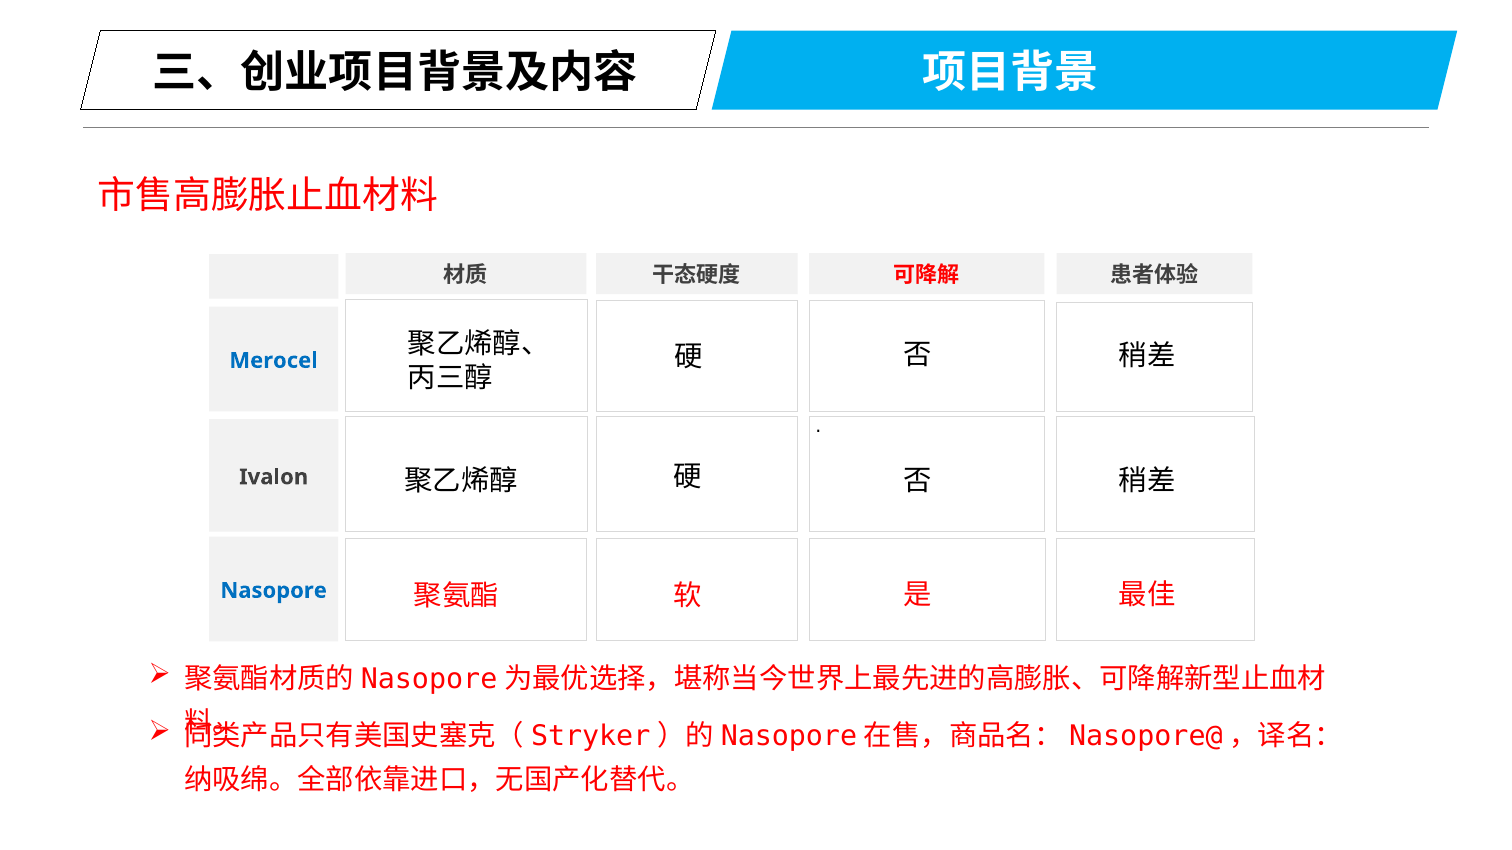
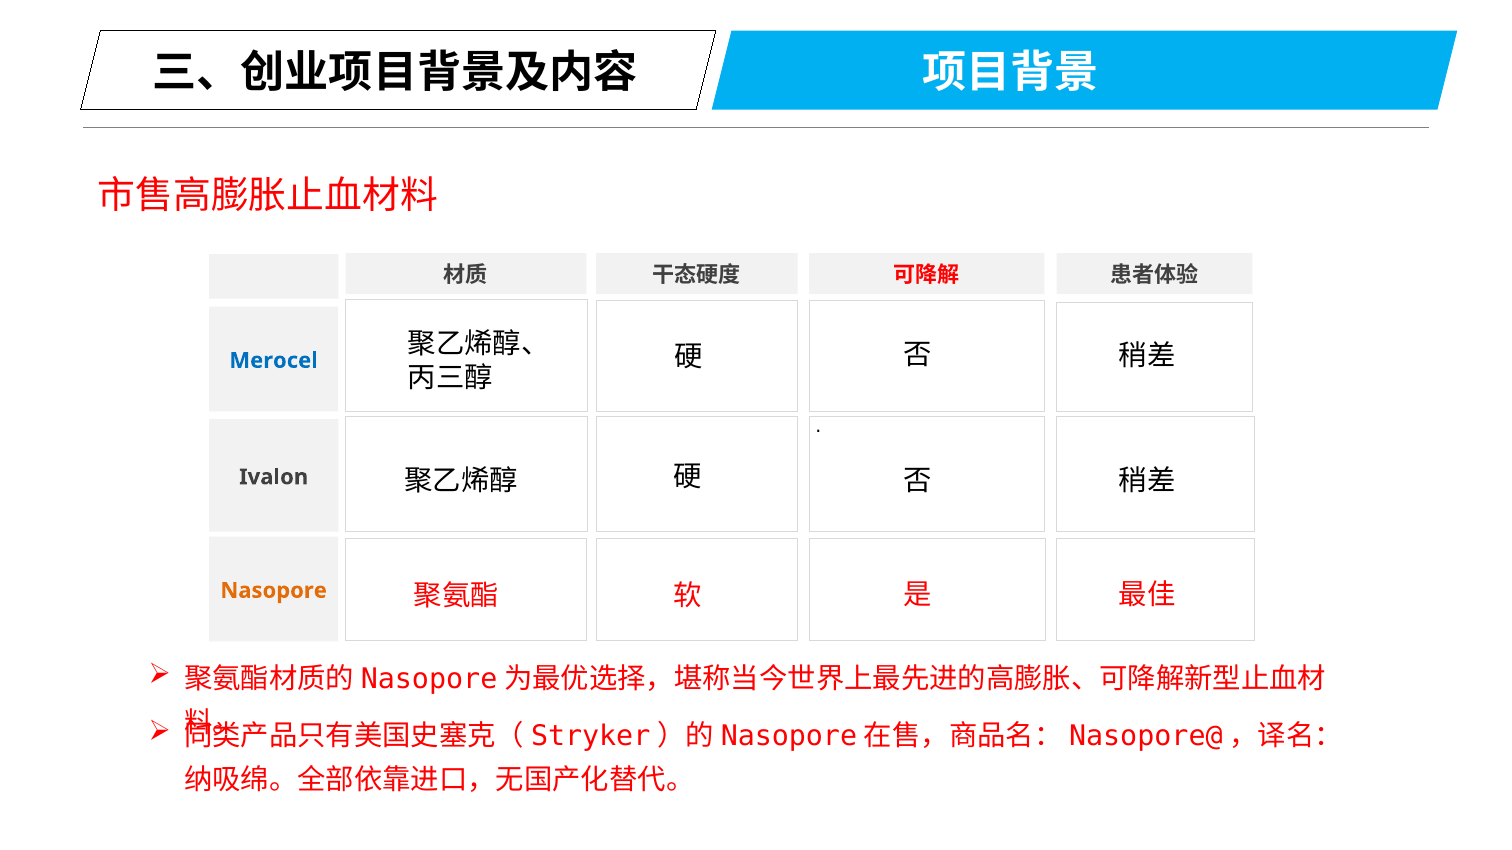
Nasopore colour: blue -> orange (274, 591)
